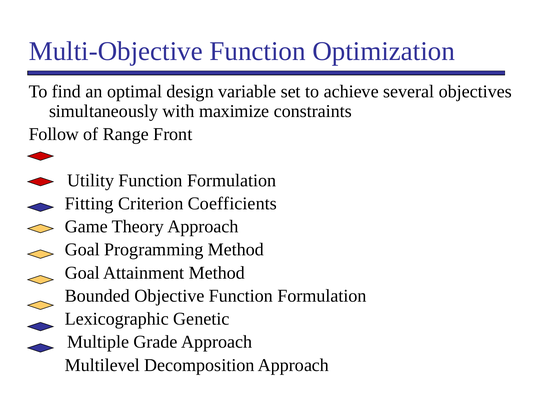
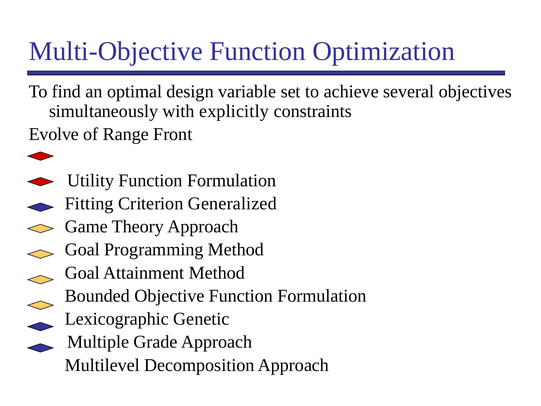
maximize: maximize -> explicitly (234, 111)
Follow: Follow -> Evolve (54, 134)
Coefficients: Coefficients -> Generalized (232, 203)
